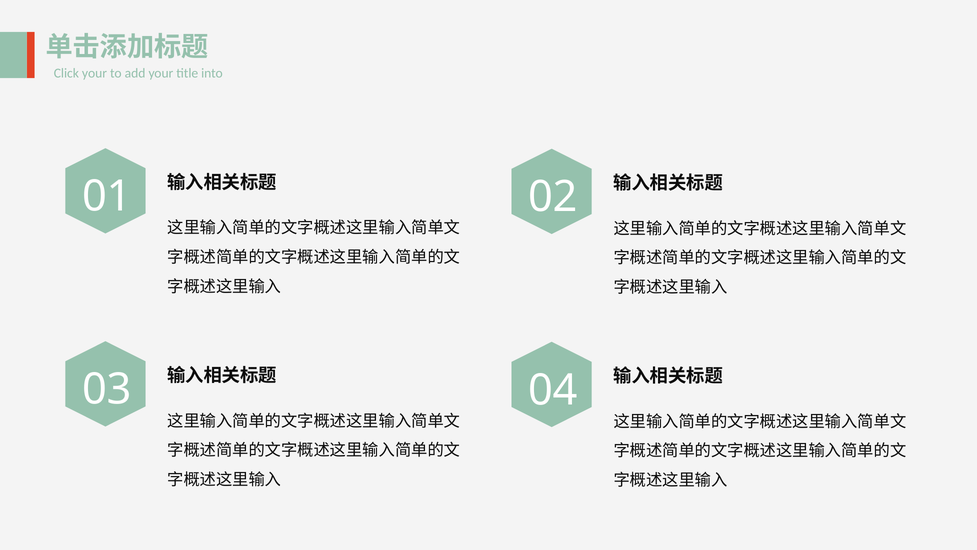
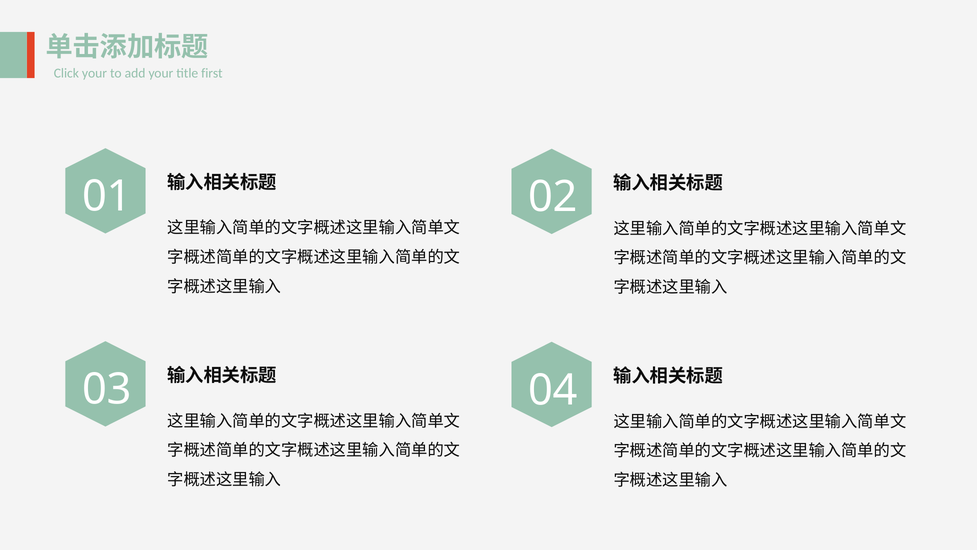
into: into -> first (212, 73)
